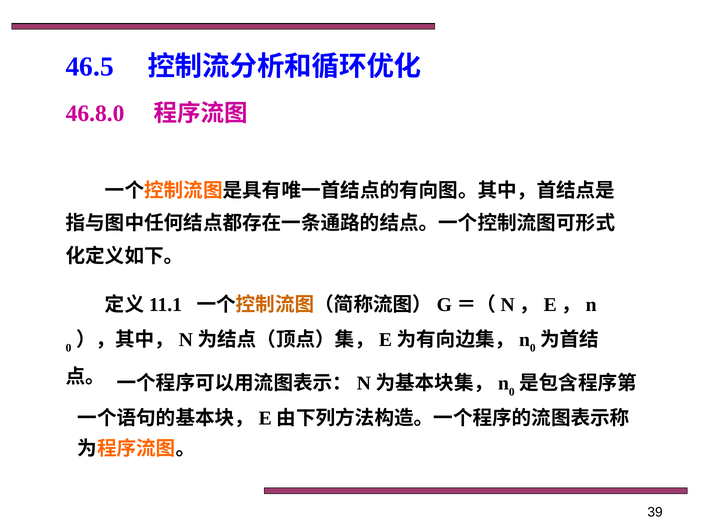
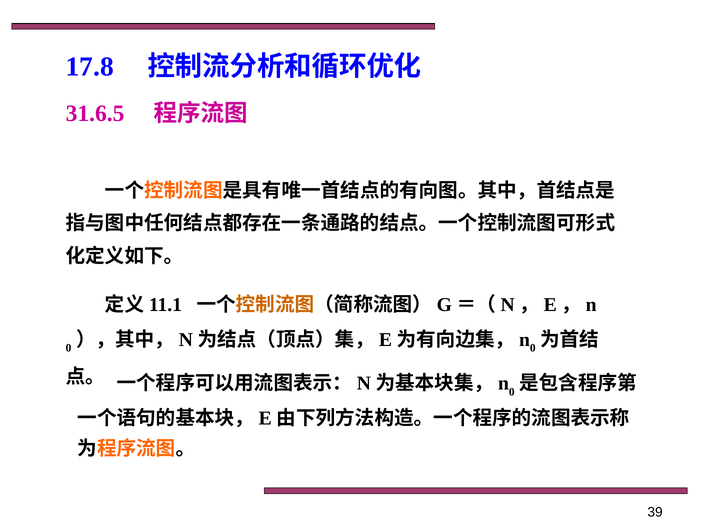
46.5: 46.5 -> 17.8 (90, 67)
46.8.0: 46.8.0 -> 31.6.5 (95, 113)
